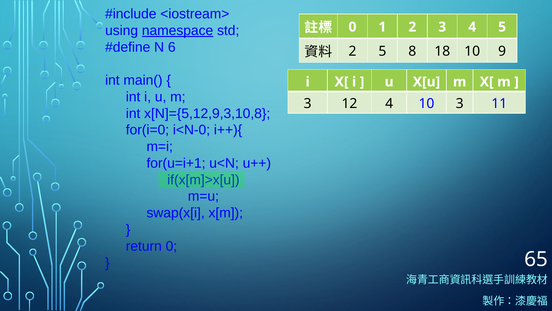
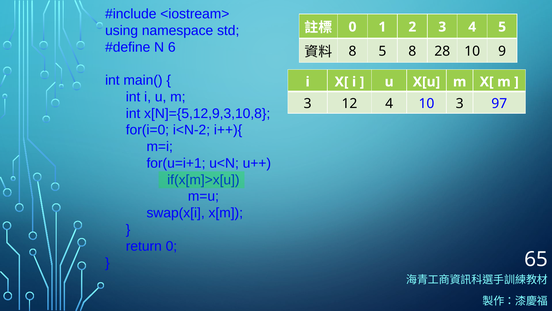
namespace underline: present -> none (178, 31)
2: 2 -> 8 (352, 51)
18: 18 -> 28 (442, 51)
11: 11 -> 97 (499, 104)
i<N-0: i<N-0 -> i<N-2 (191, 130)
